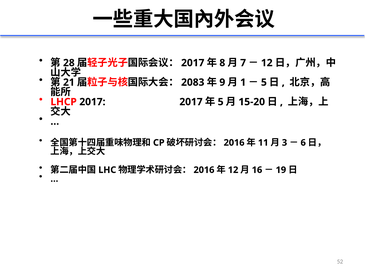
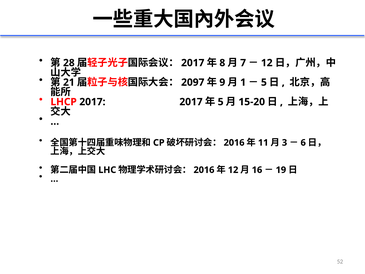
2083: 2083 -> 2097 (193, 82)
